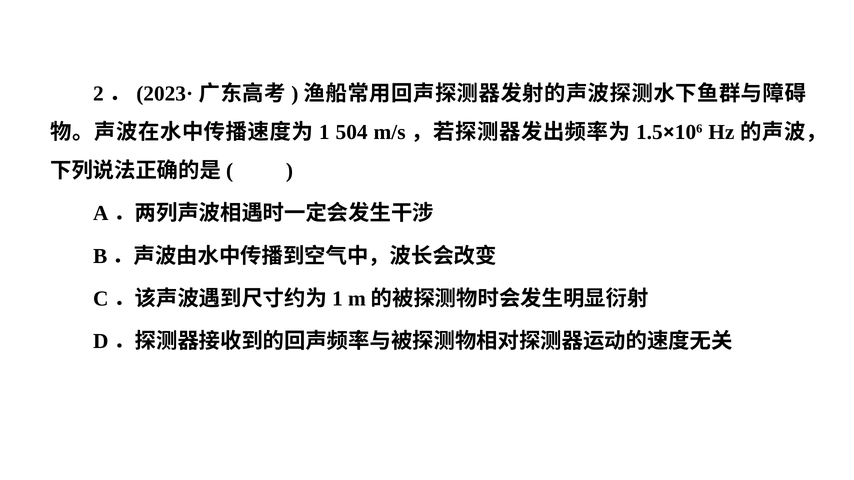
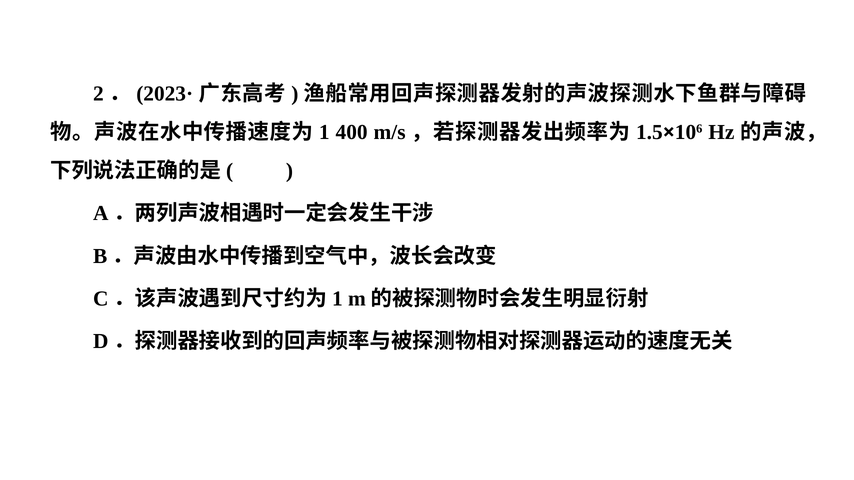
504: 504 -> 400 (352, 132)
